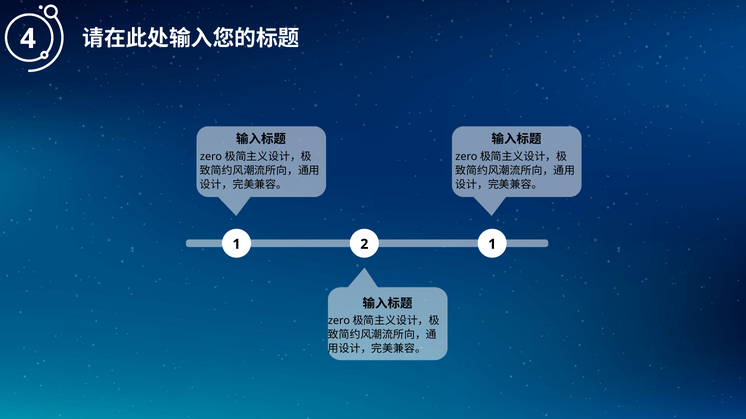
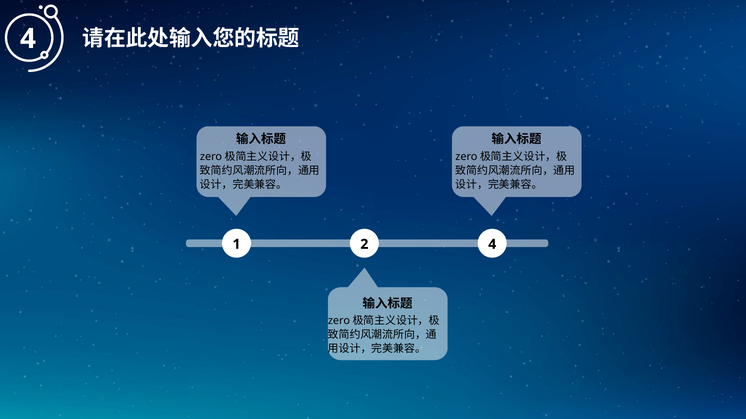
2 1: 1 -> 4 (492, 245)
